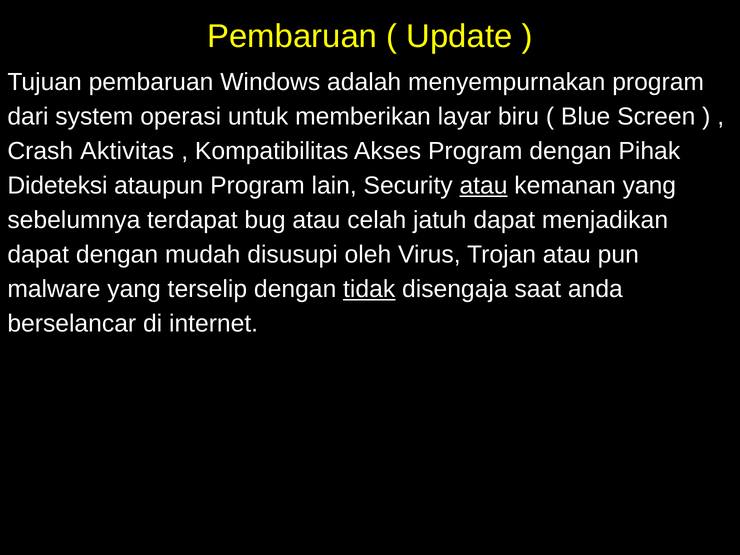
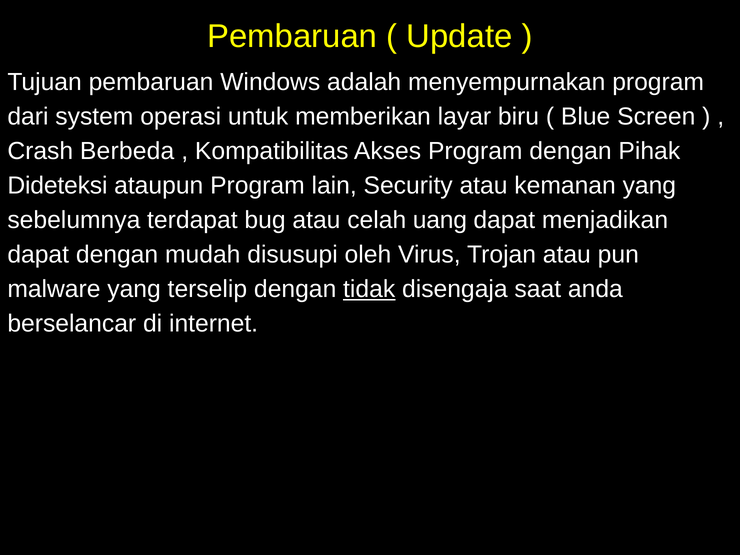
Aktivitas: Aktivitas -> Berbeda (127, 151)
atau underline: present -> none (484, 185)
jatuh: jatuh -> uang (440, 220)
